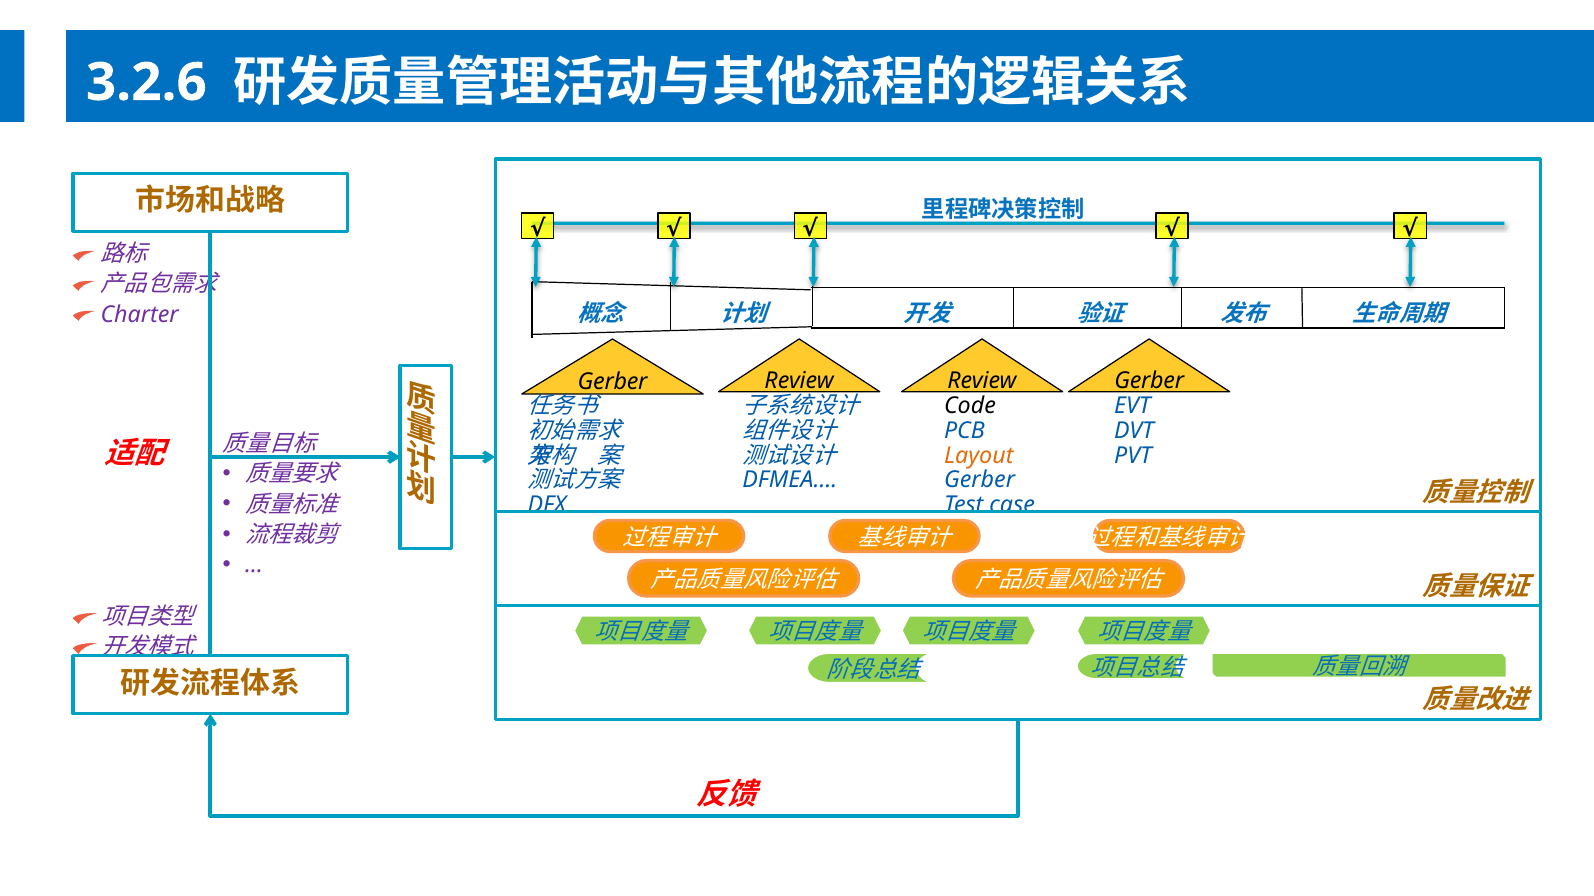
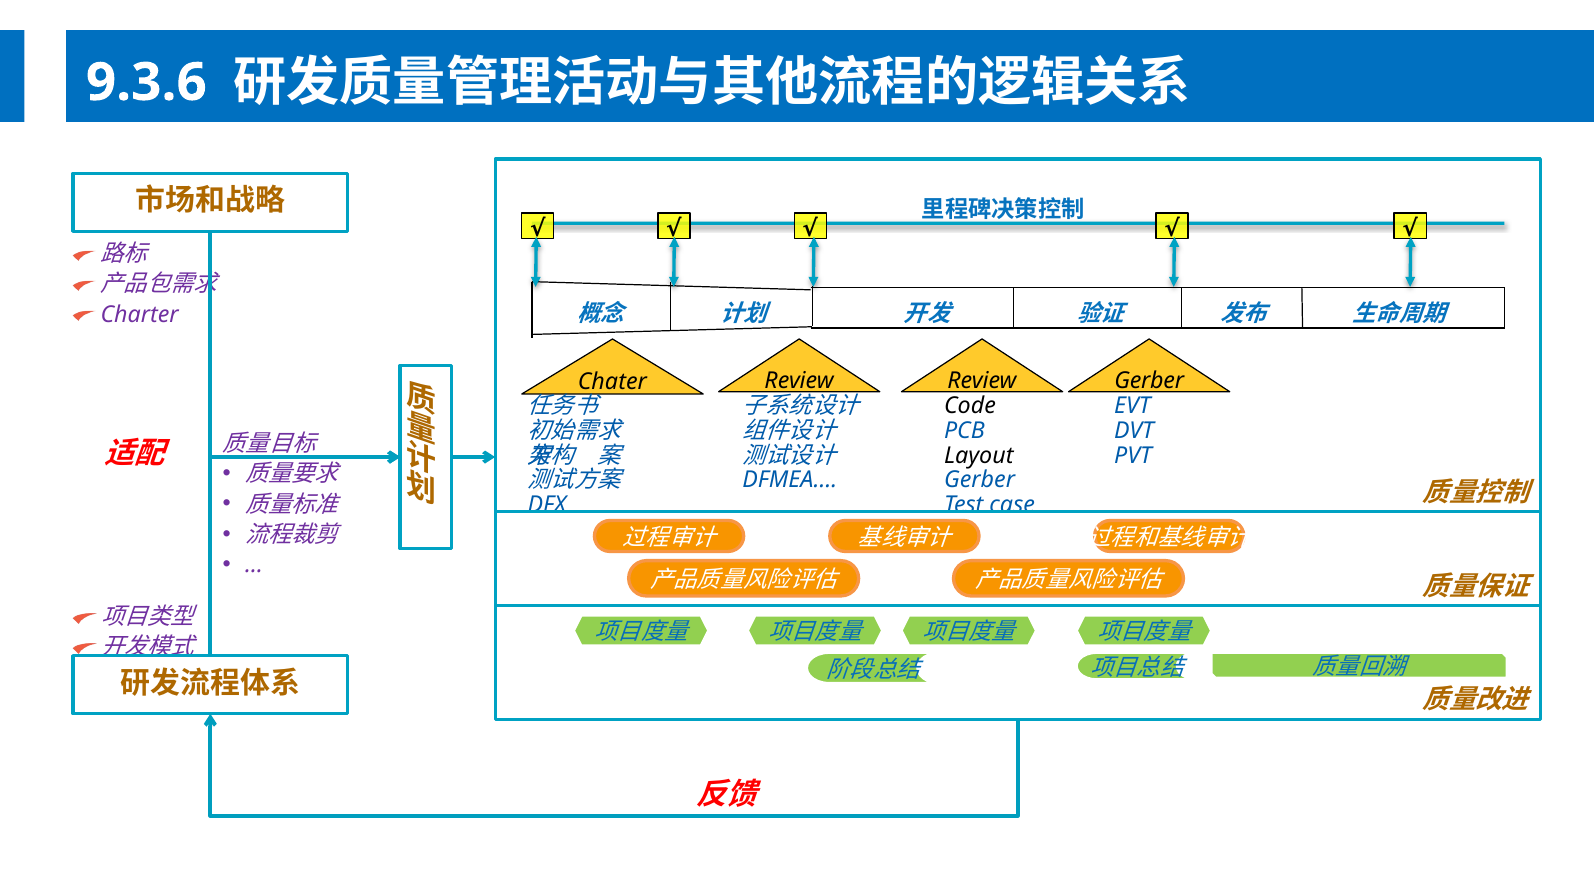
3.2.6: 3.2.6 -> 9.3.6 (146, 83)
Gerber: Gerber -> Chater (612, 382)
Layout colour: orange -> black (979, 456)
